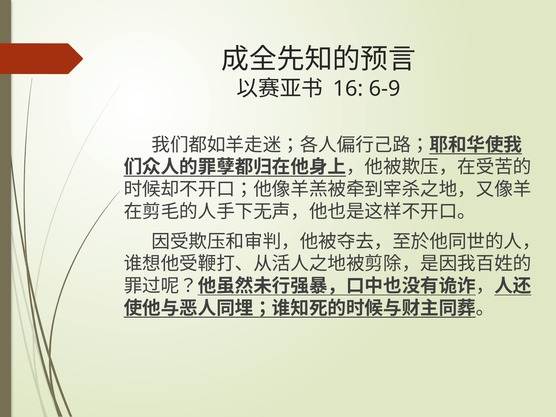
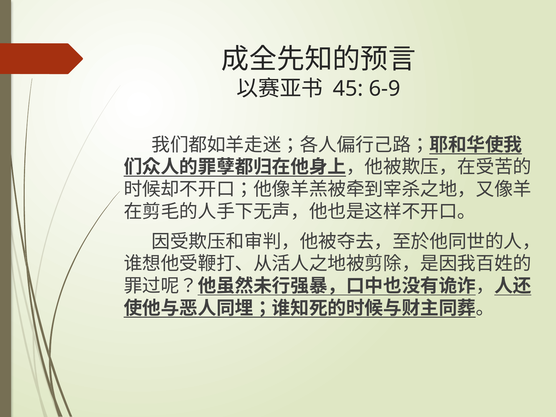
16: 16 -> 45 (348, 89)
